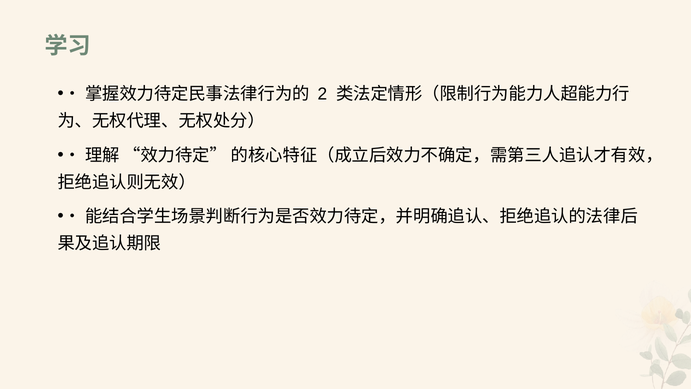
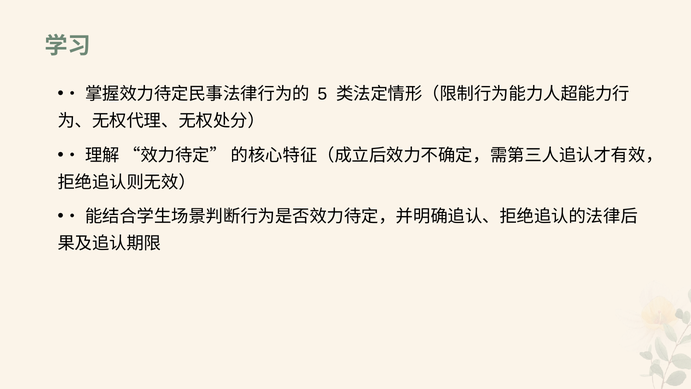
2: 2 -> 5 (322, 94)
